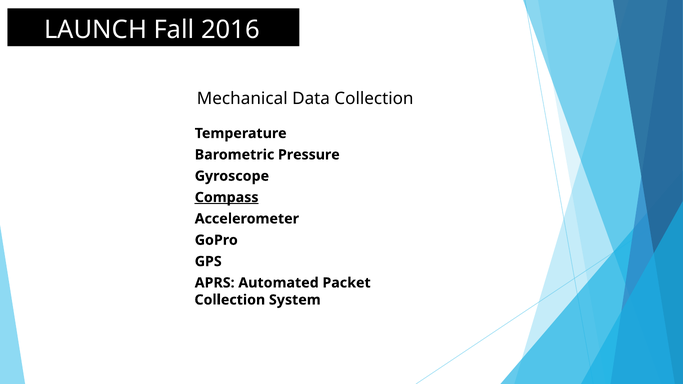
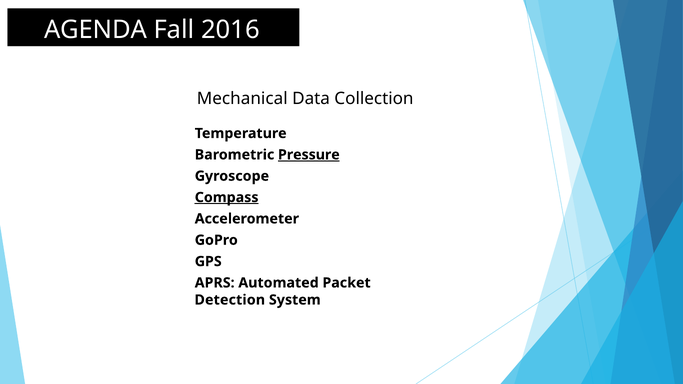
LAUNCH: LAUNCH -> AGENDA (96, 30)
Pressure underline: none -> present (309, 155)
Collection: Collection -> Detection (230, 300)
